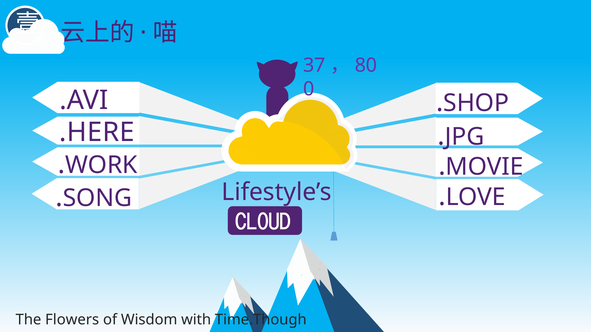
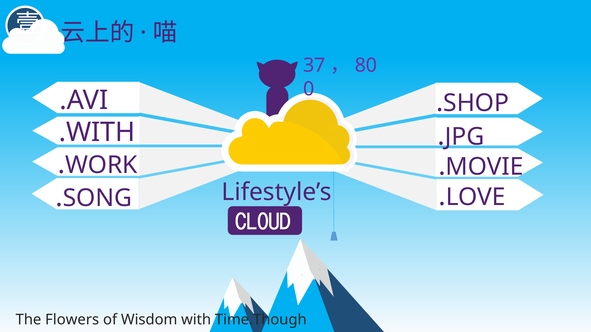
.HERE: .HERE -> .WITH (97, 132)
